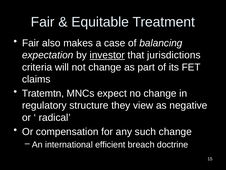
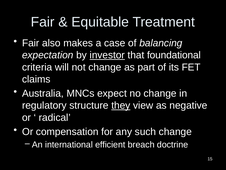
jurisdictions: jurisdictions -> foundational (174, 55)
Tratemtn: Tratemtn -> Australia (43, 93)
they underline: none -> present (121, 105)
